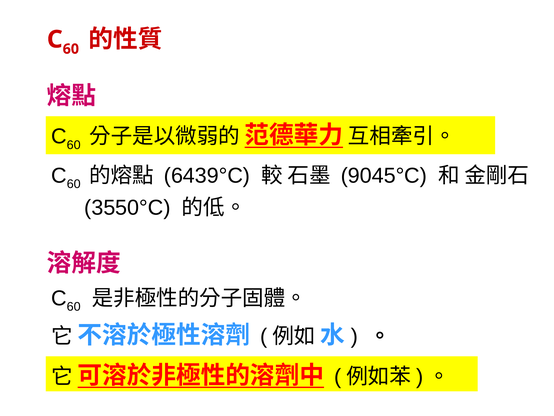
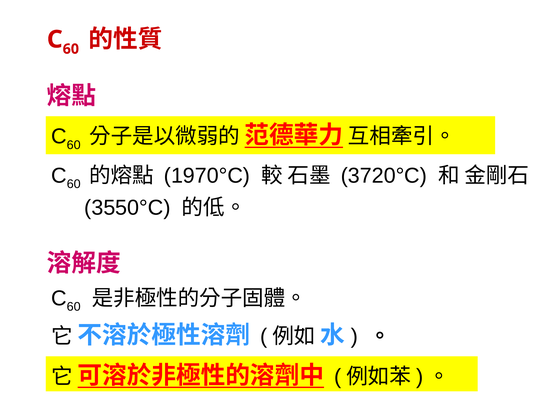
6439°C: 6439°C -> 1970°C (207, 176)
9045°C: 9045°C -> 3720°C (384, 176)
